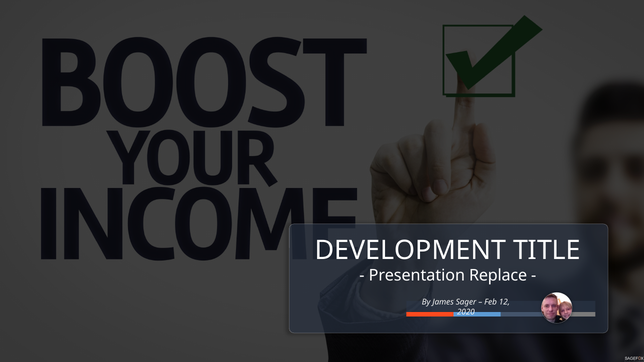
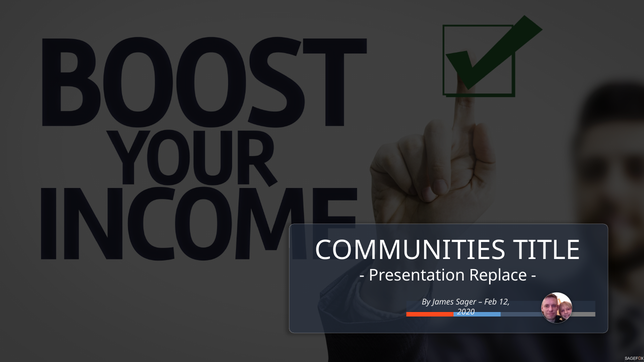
DEVELOPMENT: DEVELOPMENT -> COMMUNITIES (410, 250)
